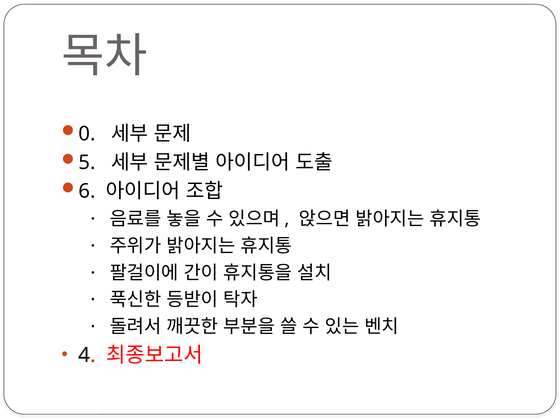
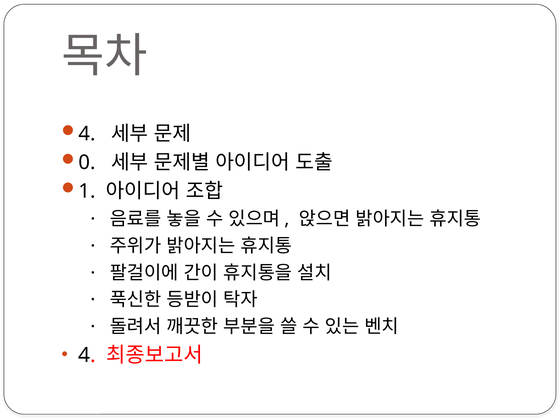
0: 0 -> 4 (87, 134)
5: 5 -> 0 (87, 163)
6: 6 -> 1 (87, 191)
